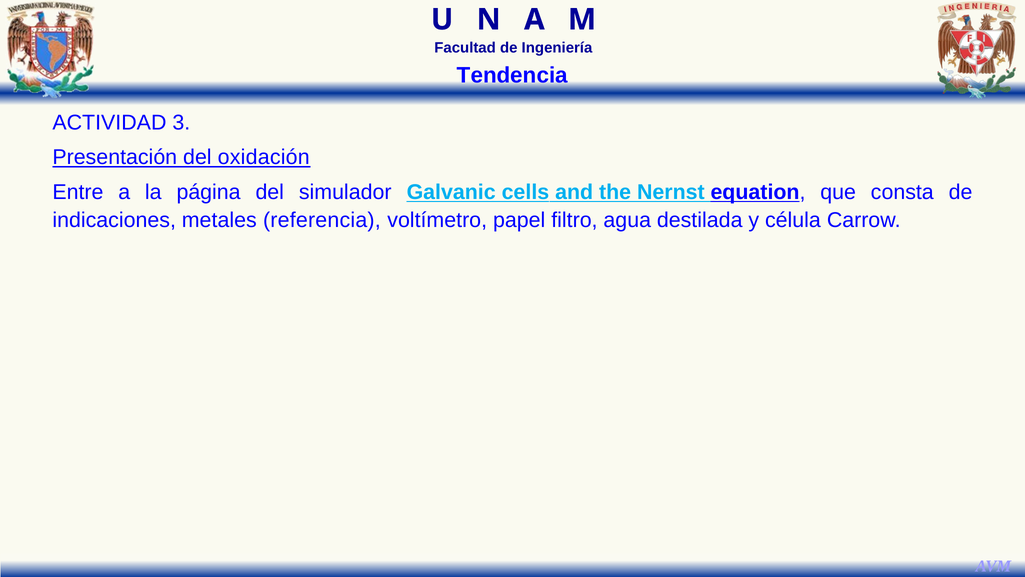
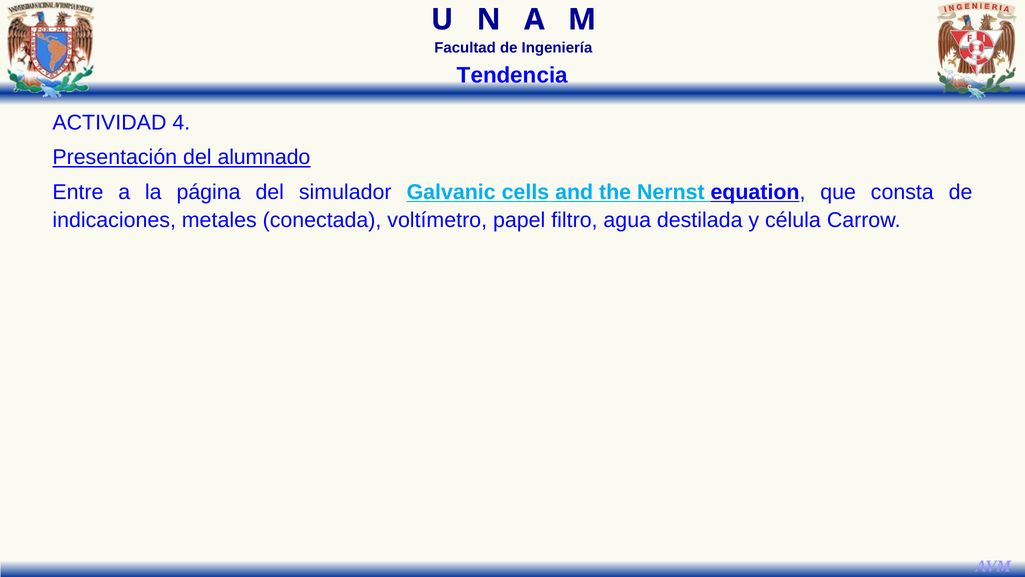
3: 3 -> 4 (181, 123)
oxidación: oxidación -> alumnado (264, 157)
referencia: referencia -> conectada (322, 220)
